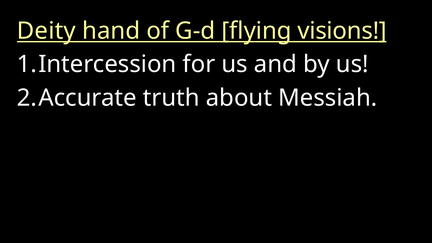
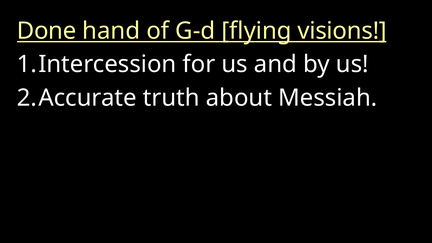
Deity: Deity -> Done (47, 31)
